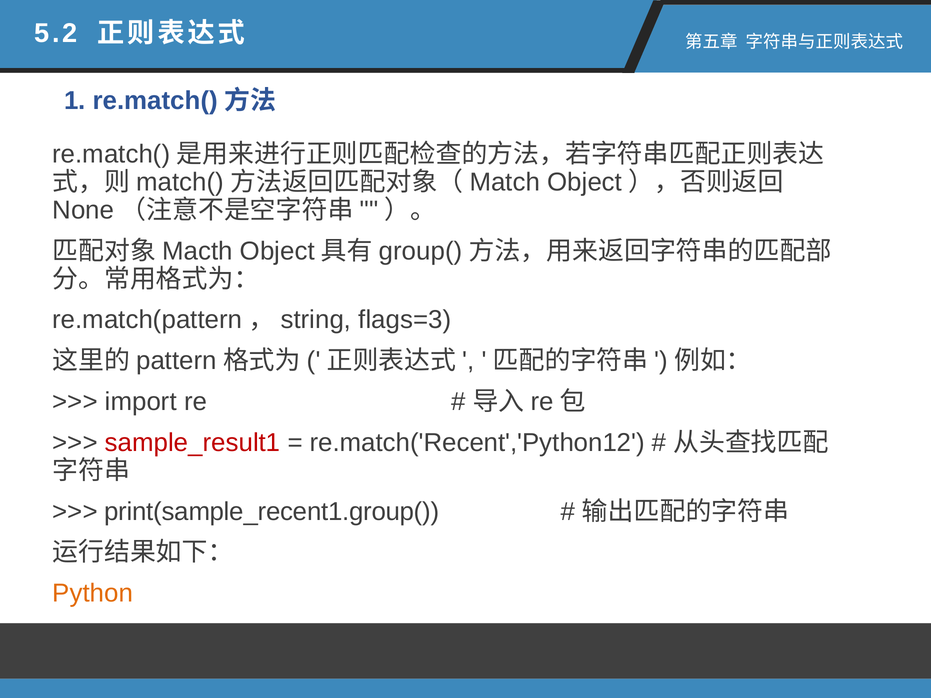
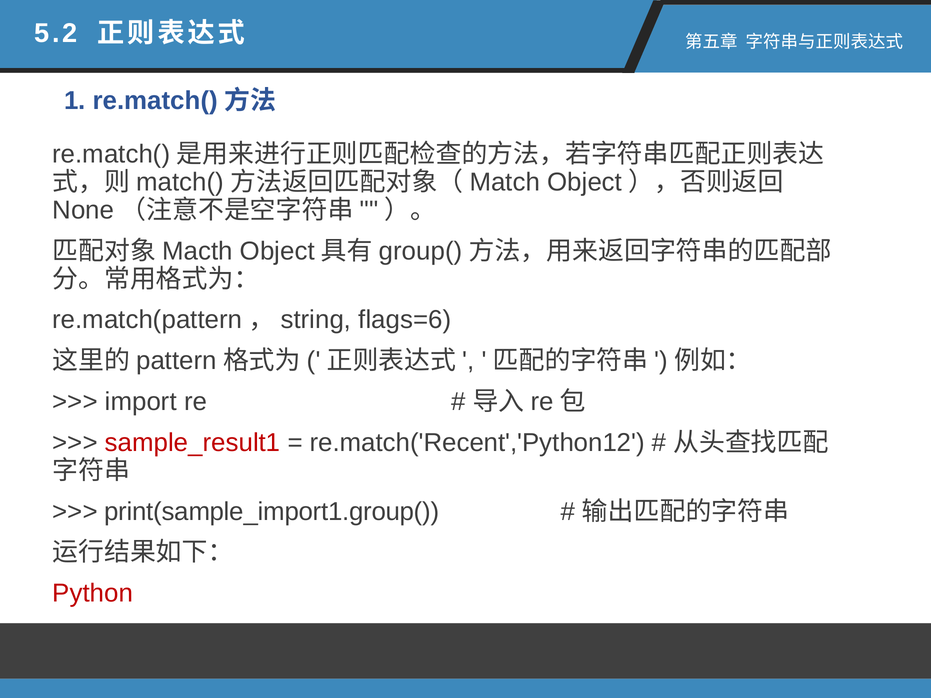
flags=3: flags=3 -> flags=6 (405, 320)
print(sample_recent1.group(: print(sample_recent1.group( -> print(sample_import1.group( (272, 512)
Python colour: orange -> red (93, 593)
